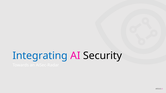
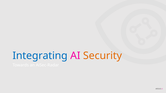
Security colour: black -> orange (103, 56)
